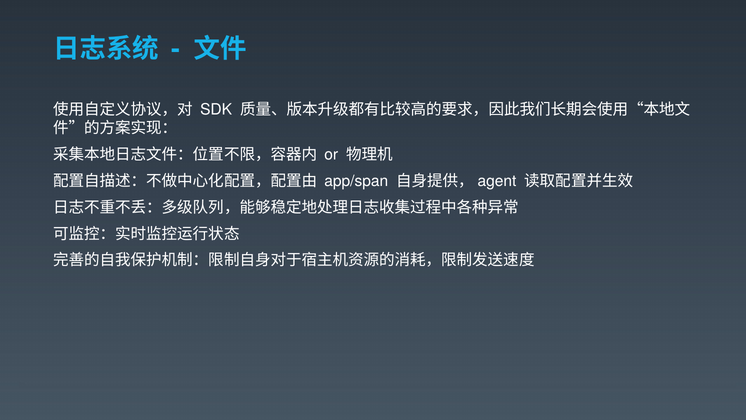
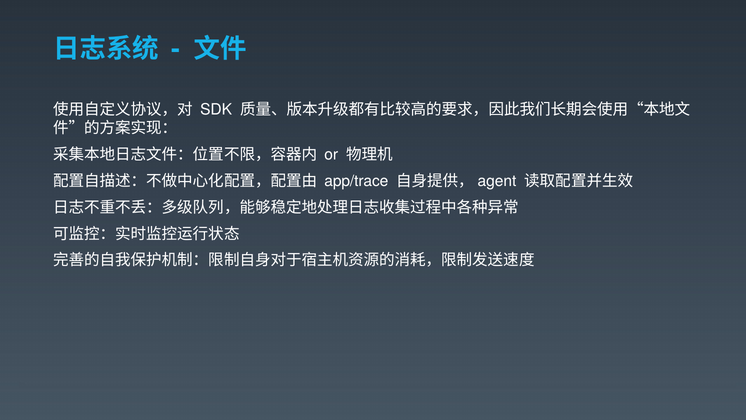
app/span: app/span -> app/trace (356, 181)
